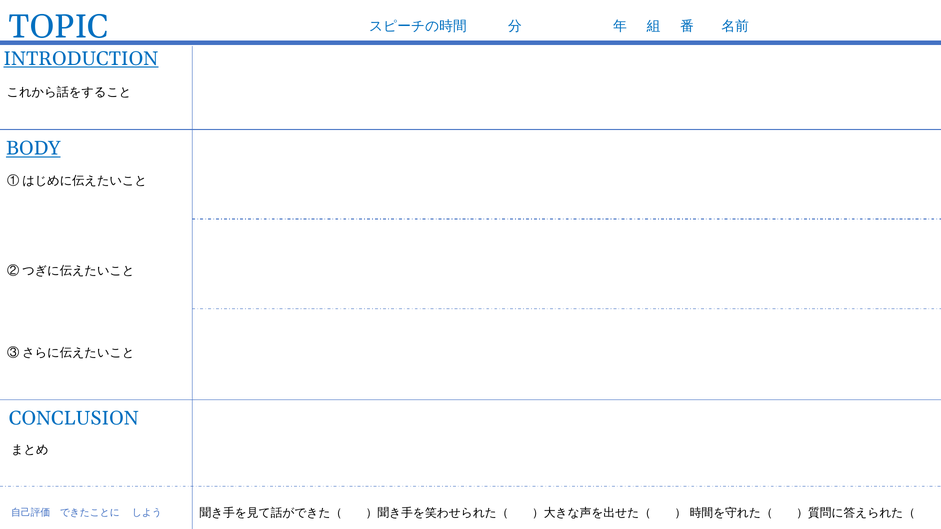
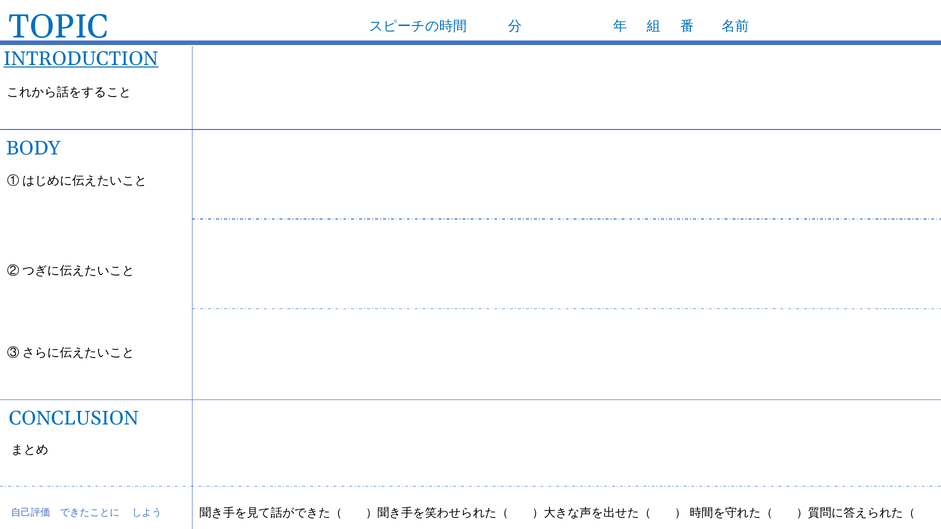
BODY underline: present -> none (33, 149)
